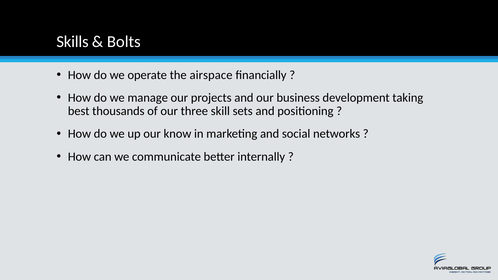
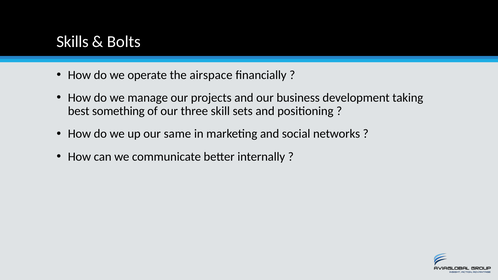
thousands: thousands -> something (118, 111)
know: know -> same (177, 134)
